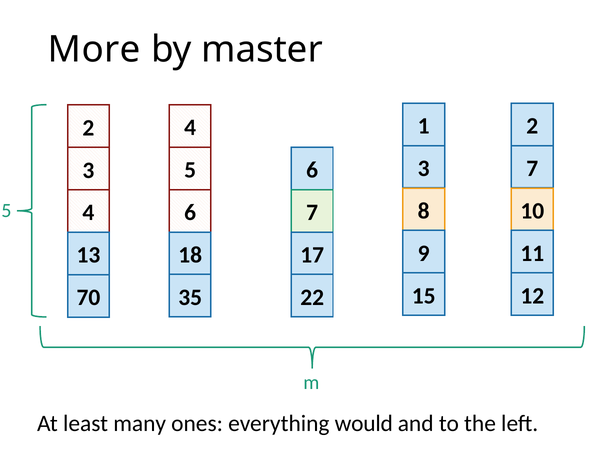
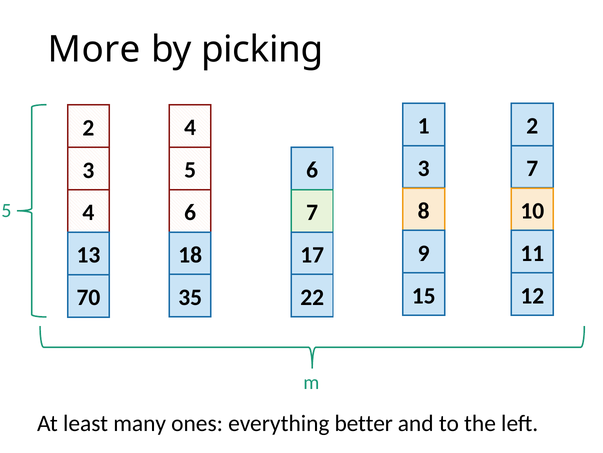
master: master -> picking (262, 49)
would: would -> better (364, 423)
